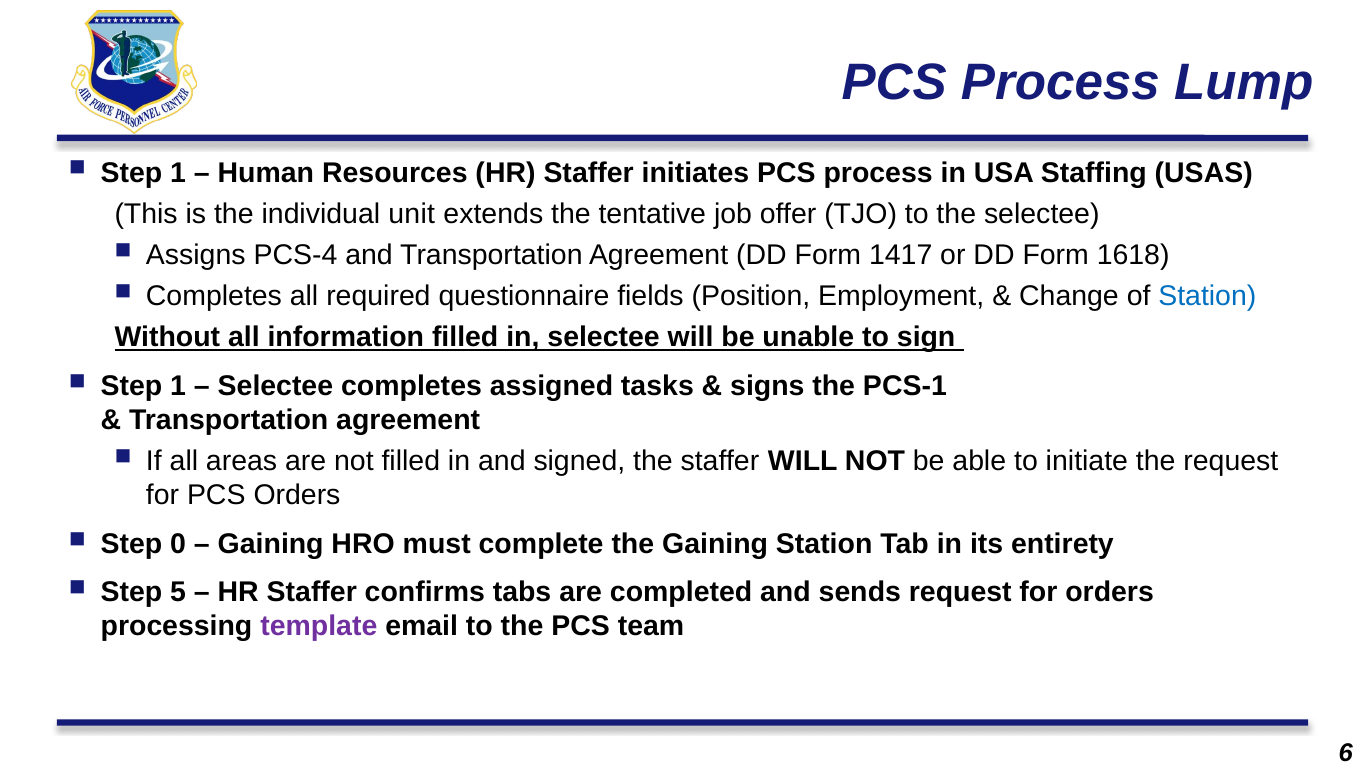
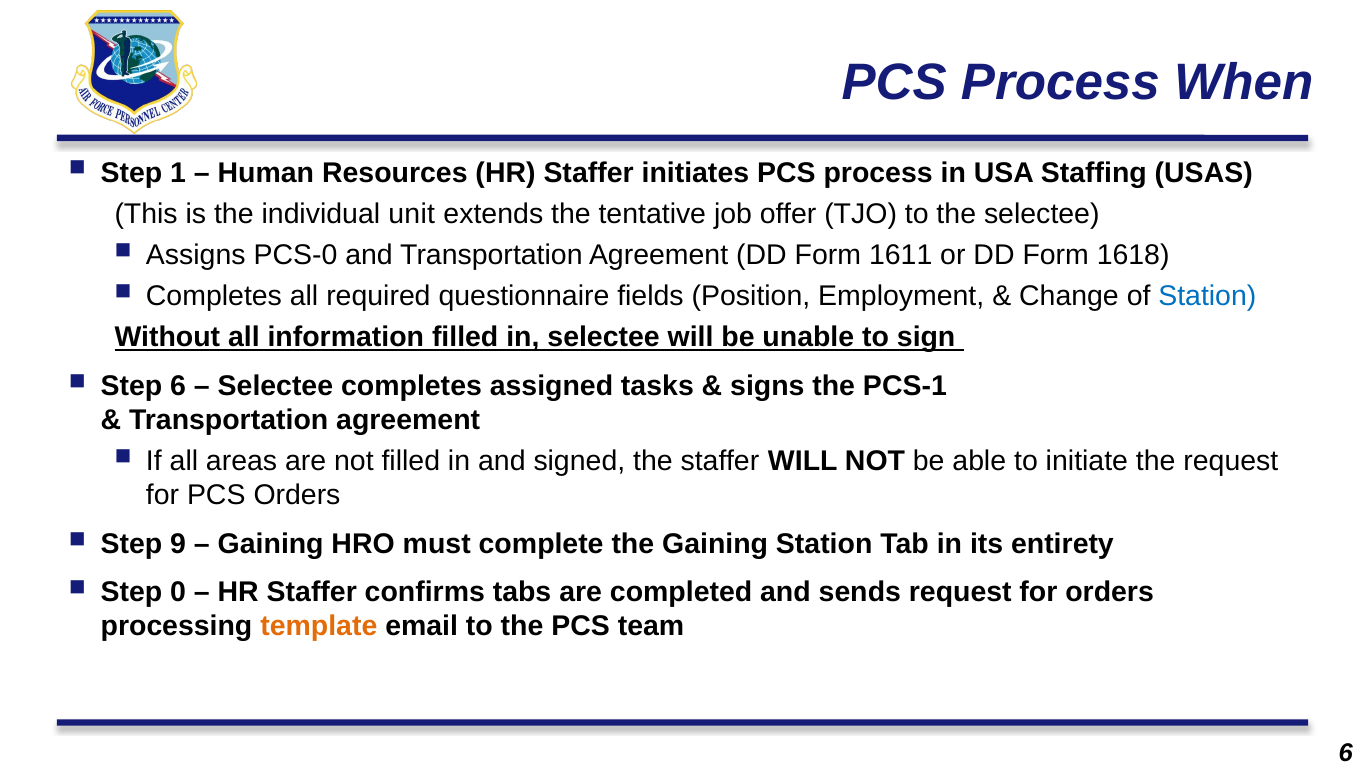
Lump: Lump -> When (1244, 82)
PCS-4: PCS-4 -> PCS-0 (295, 255)
1417: 1417 -> 1611 (901, 255)
1: 1 -> 6 (178, 386)
0: 0 -> 9 (178, 544)
5: 5 -> 0 (178, 592)
template colour: purple -> orange (319, 626)
